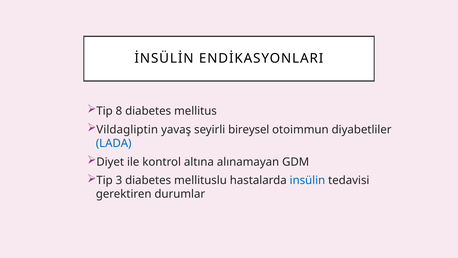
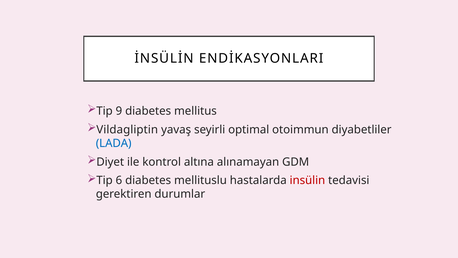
8: 8 -> 9 (119, 111)
bireysel: bireysel -> optimal (249, 129)
3: 3 -> 6 (119, 180)
insülin colour: blue -> red (307, 180)
